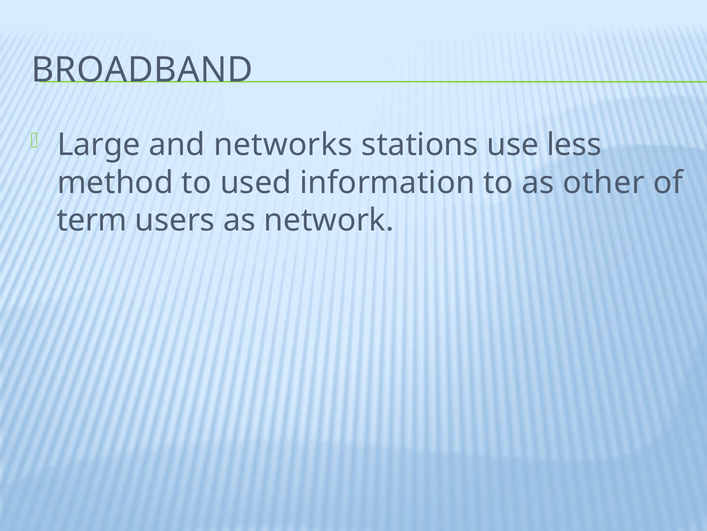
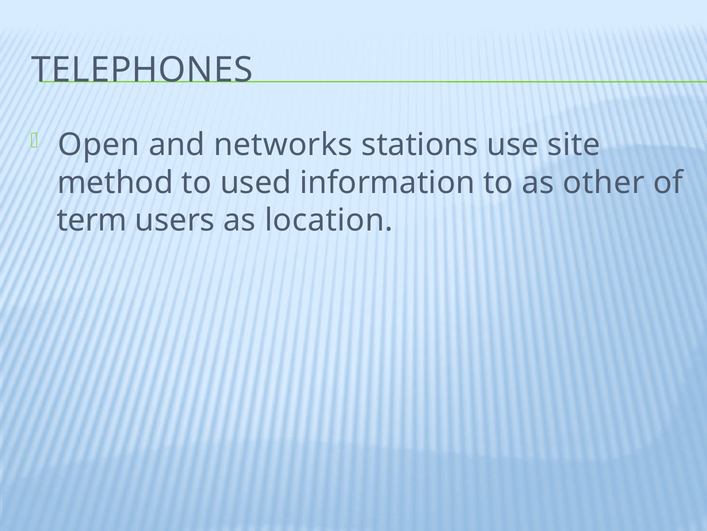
BROADBAND: BROADBAND -> TELEPHONES (142, 70)
Large: Large -> Open (99, 145)
less: less -> site (574, 145)
network: network -> location (329, 220)
